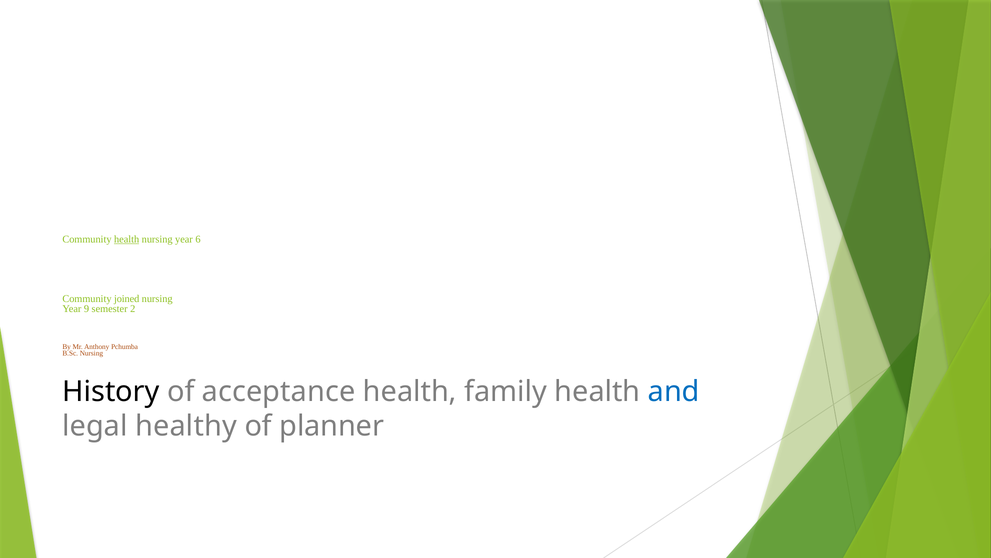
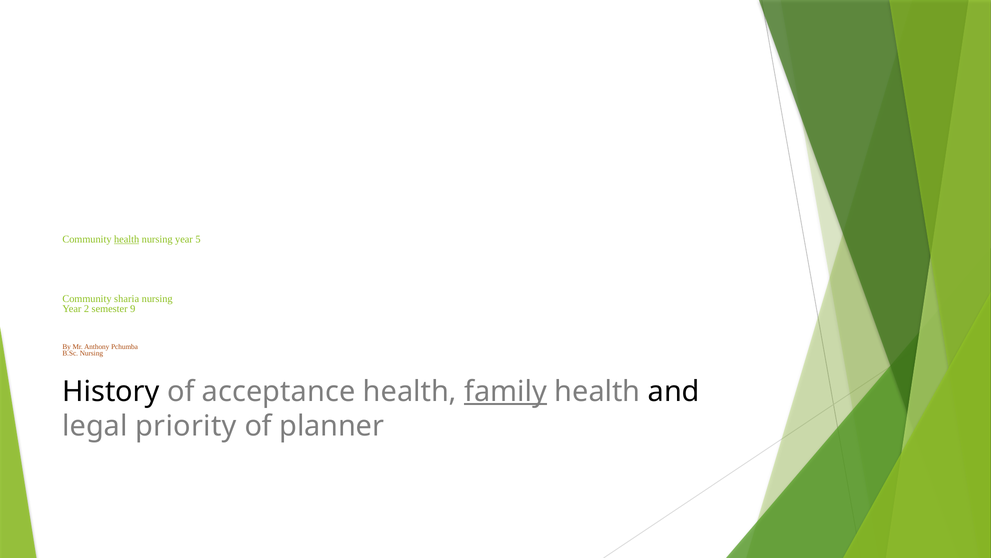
6: 6 -> 5 (198, 239)
joined: joined -> sharia (127, 299)
9: 9 -> 2 (86, 309)
2: 2 -> 9 (133, 309)
family underline: none -> present (506, 391)
and colour: blue -> black (674, 391)
healthy: healthy -> priority (186, 426)
